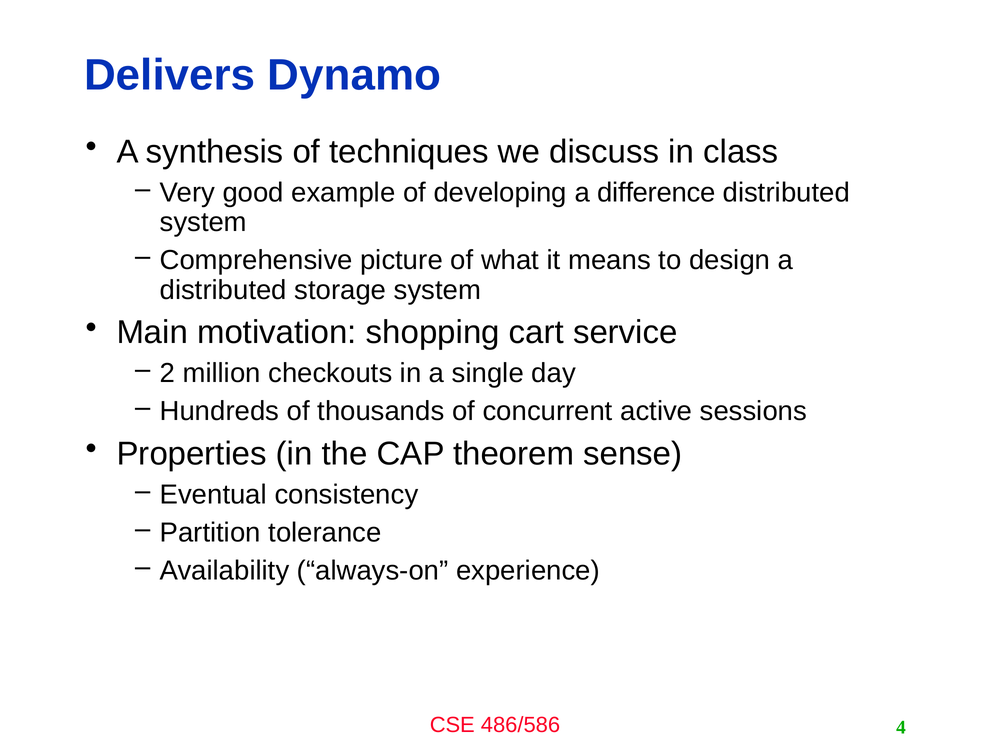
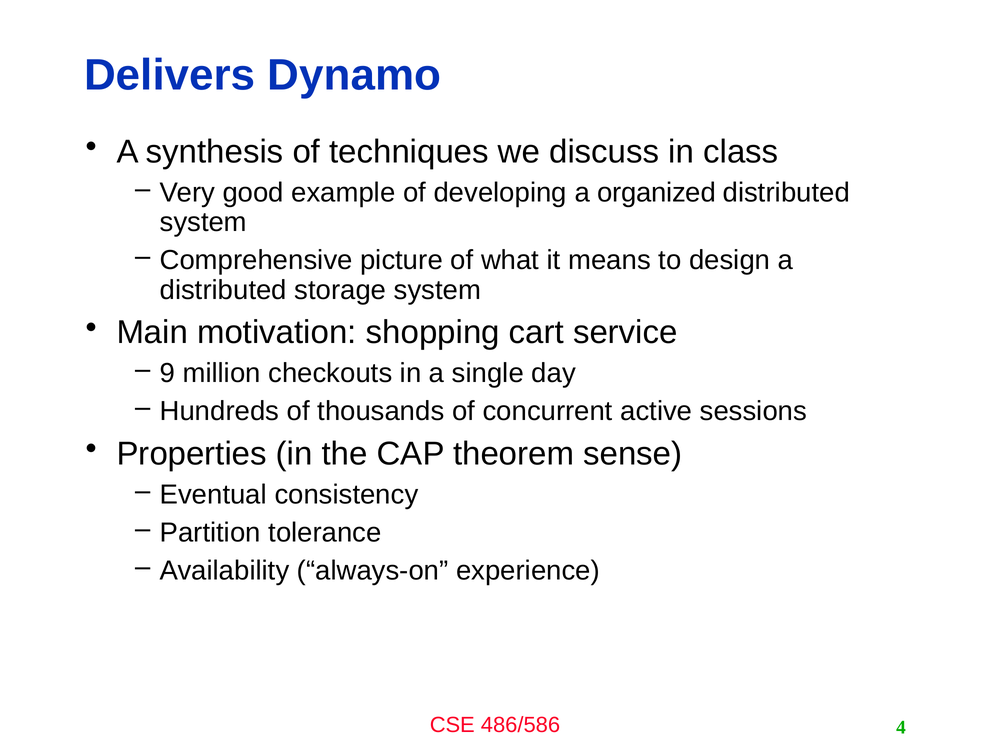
difference: difference -> organized (656, 193)
2: 2 -> 9 (167, 374)
